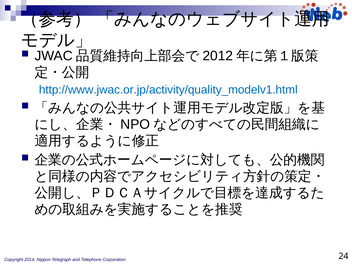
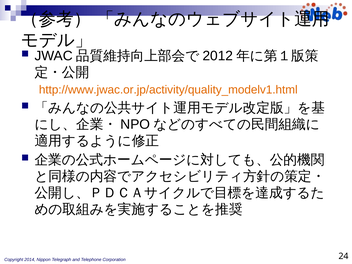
http://www.jwac.or.jp/activity/quality_modelv1.html colour: blue -> orange (168, 90)
